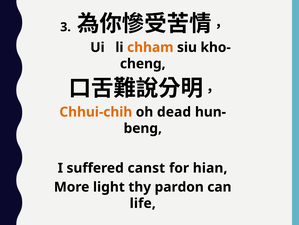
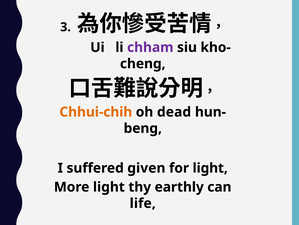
chham colour: orange -> purple (150, 47)
canst: canst -> given (146, 168)
for hian: hian -> light (210, 168)
pardon: pardon -> earthly (179, 186)
